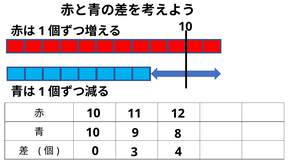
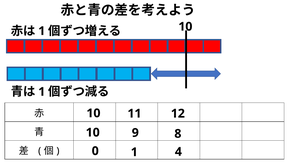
0 3: 3 -> 1 (134, 152)
